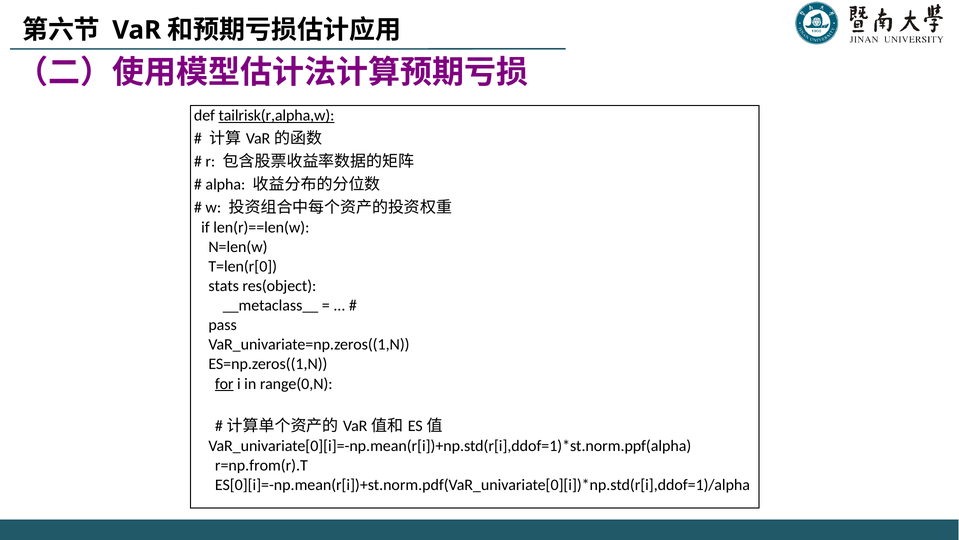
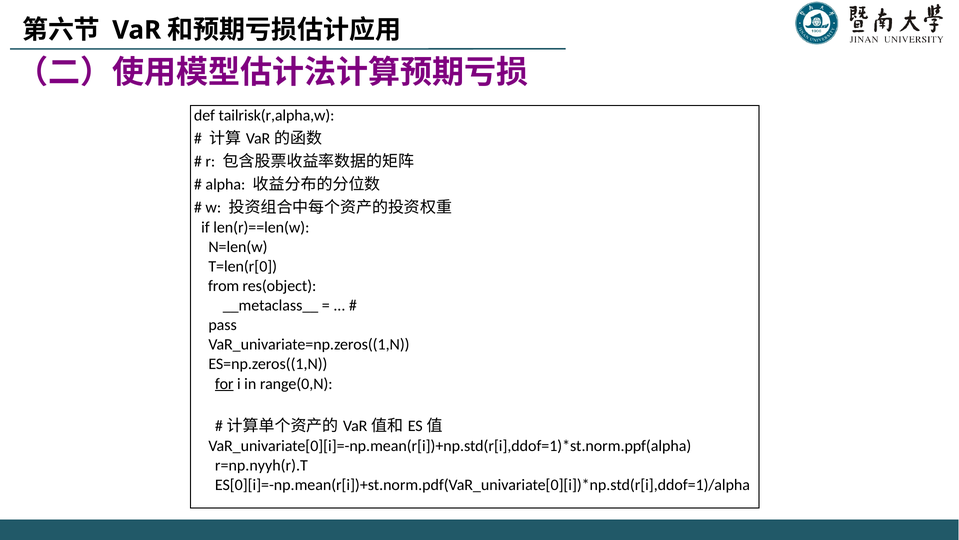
tailrisk(r,alpha,w underline: present -> none (276, 115)
stats: stats -> from (224, 286)
r=np.from(r).T: r=np.from(r).T -> r=np.nyyh(r).T (261, 465)
